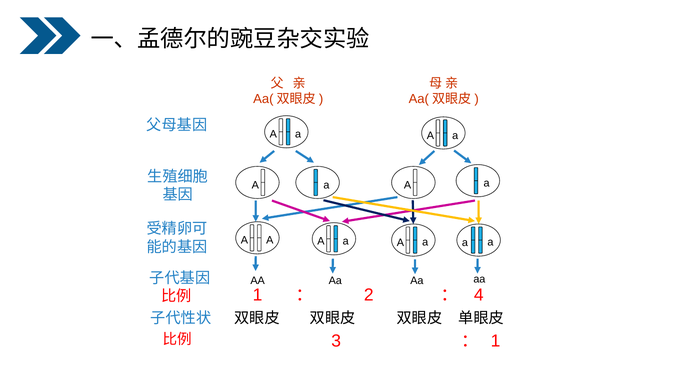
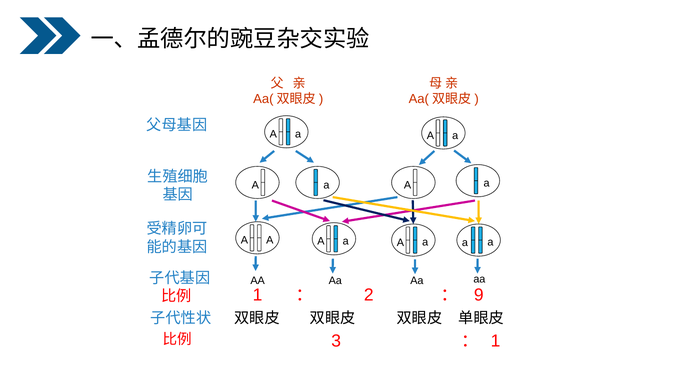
4: 4 -> 9 (479, 295)
